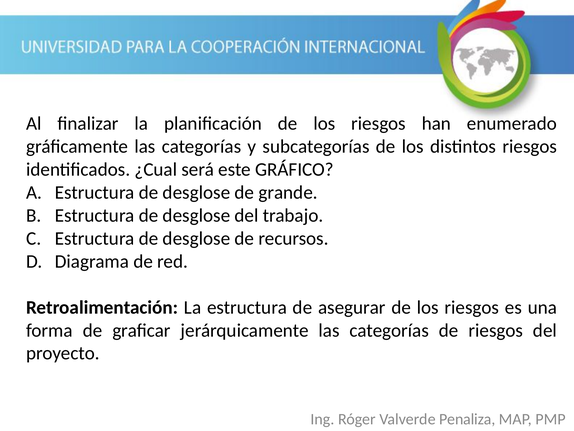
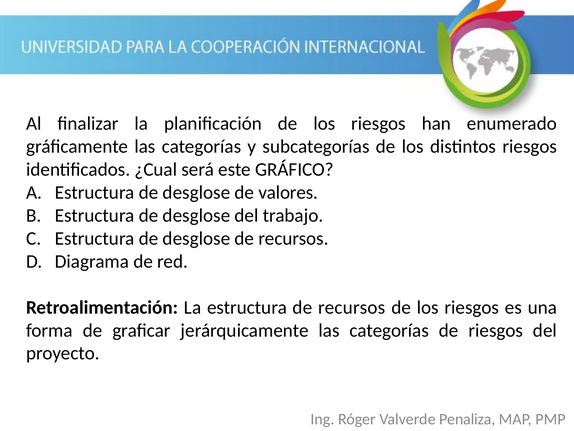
grande: grande -> valores (288, 192)
estructura de asegurar: asegurar -> recursos (352, 307)
